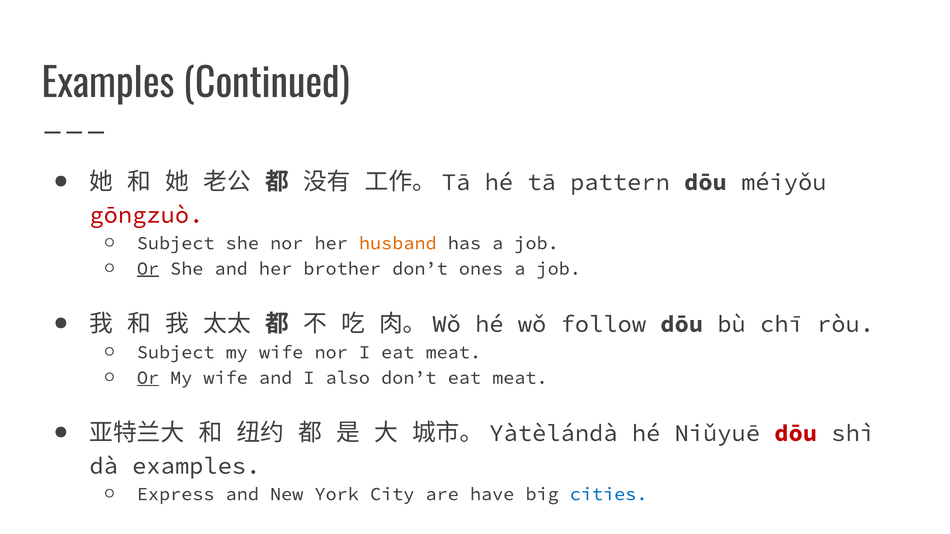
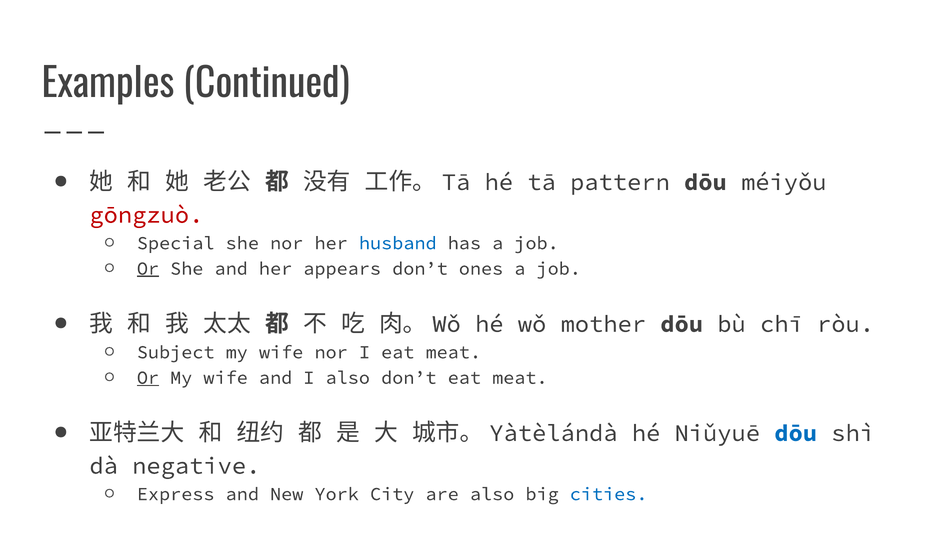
Subject: Subject -> Special (176, 243)
husband colour: orange -> blue (398, 243)
brother: brother -> appears (342, 269)
follow: follow -> mother (603, 324)
dōu colour: red -> blue (796, 433)
dà examples: examples -> negative (196, 466)
are have: have -> also (492, 494)
